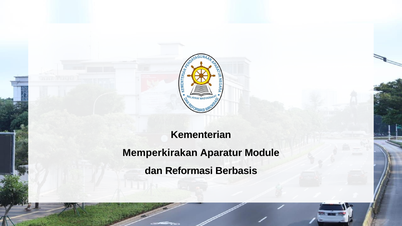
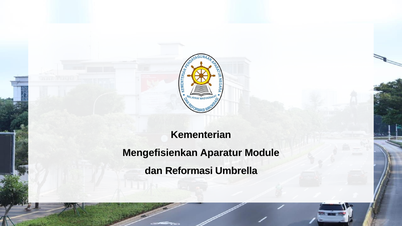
Memperkirakan: Memperkirakan -> Mengefisienkan (160, 153)
Berbasis: Berbasis -> Umbrella (236, 171)
